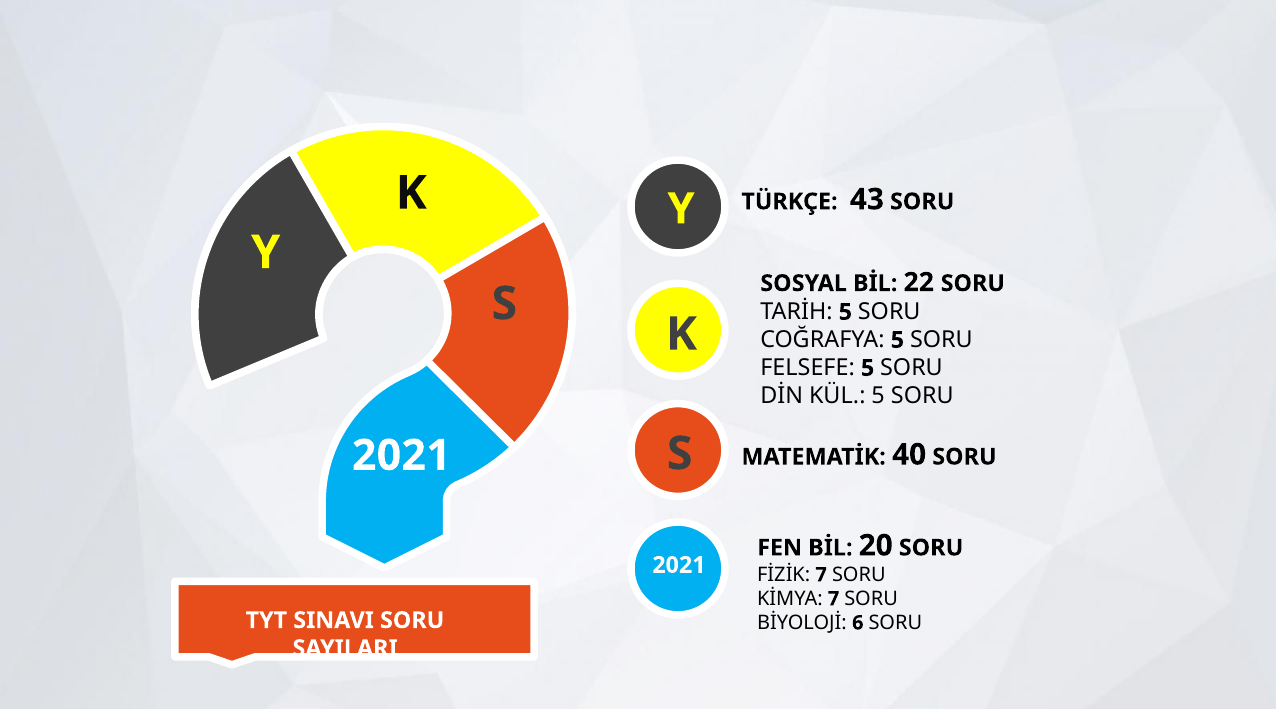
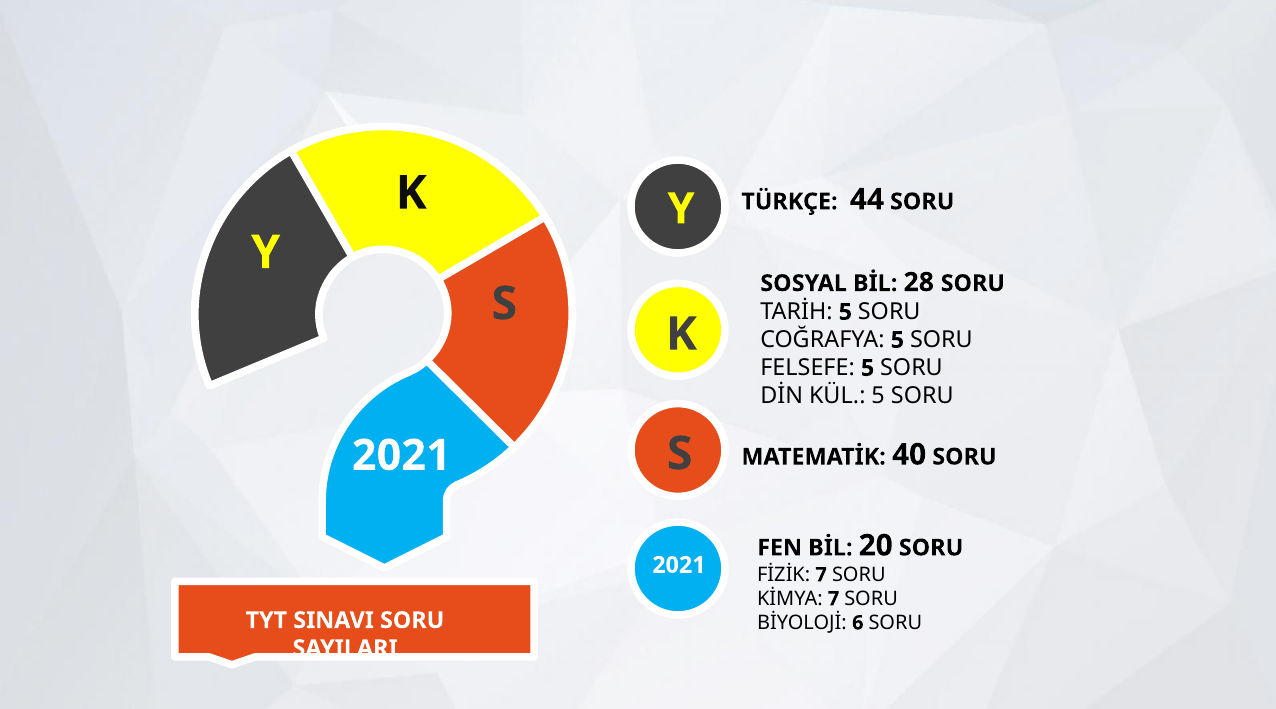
43: 43 -> 44 (867, 199)
22: 22 -> 28 (919, 282)
